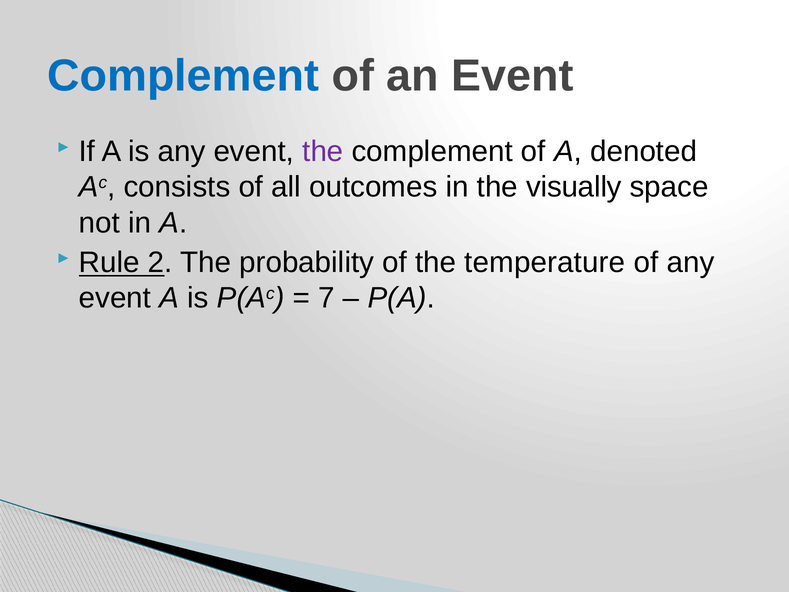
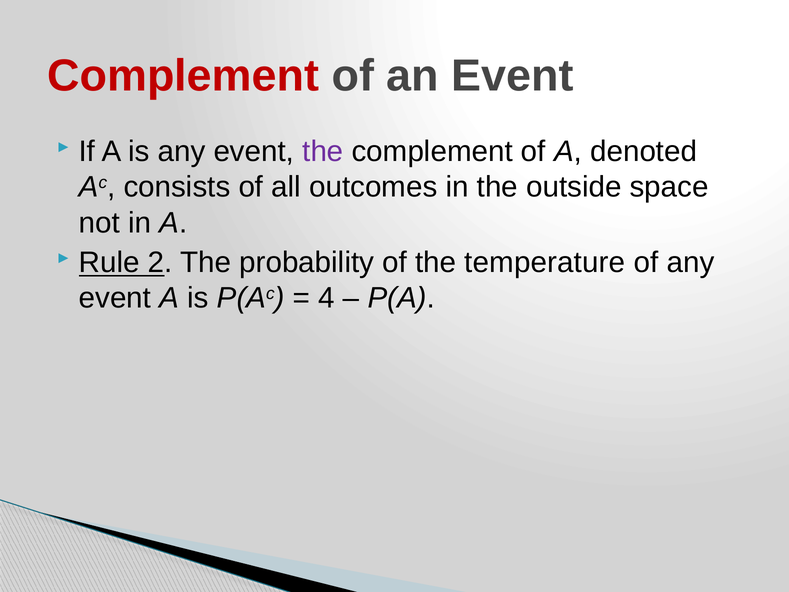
Complement colour: blue -> red (183, 76)
visually: visually -> outside (574, 187)
7: 7 -> 4 (326, 298)
